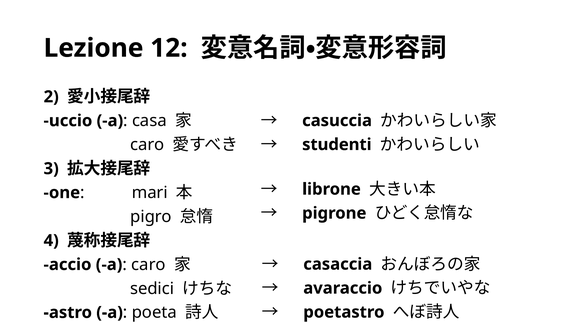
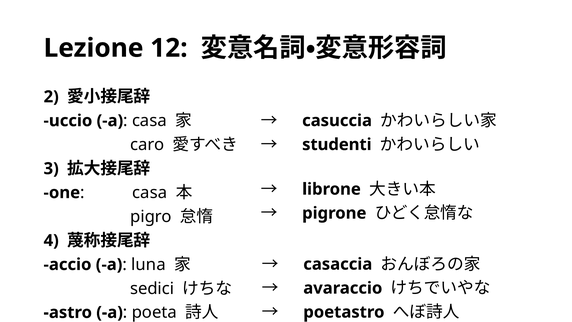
mari: mari -> casa (150, 192)
caro: caro -> luna (148, 264)
